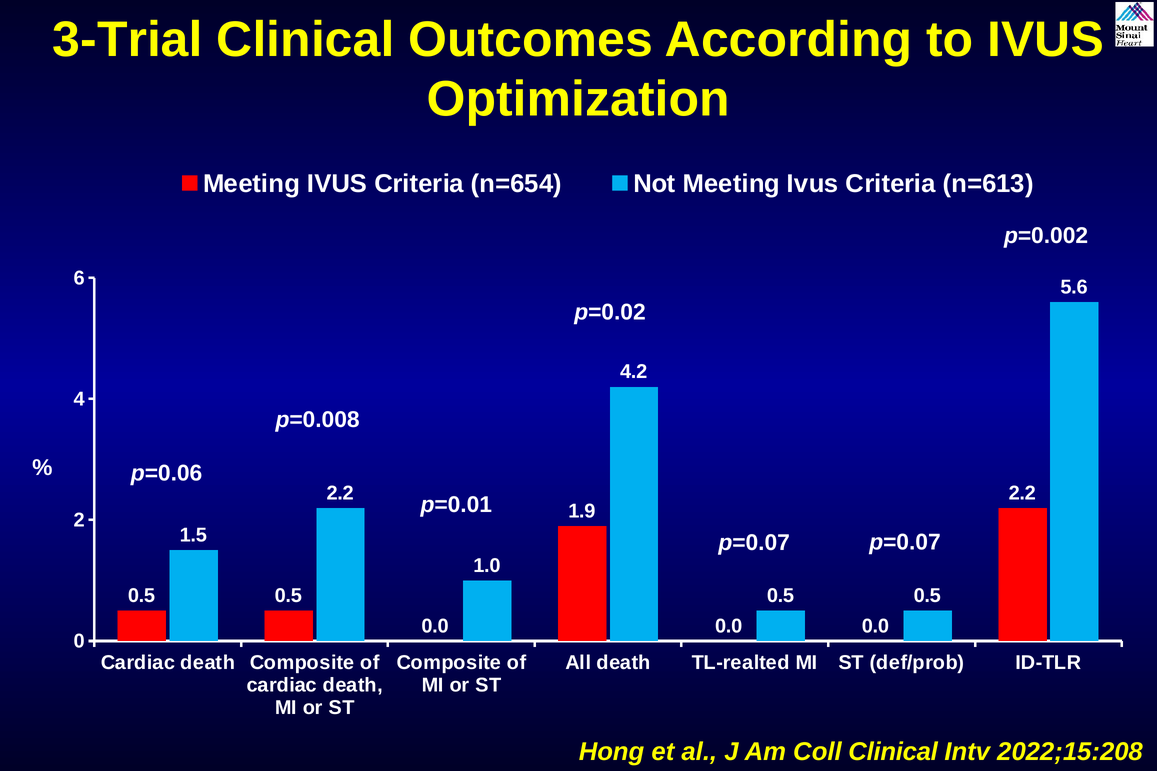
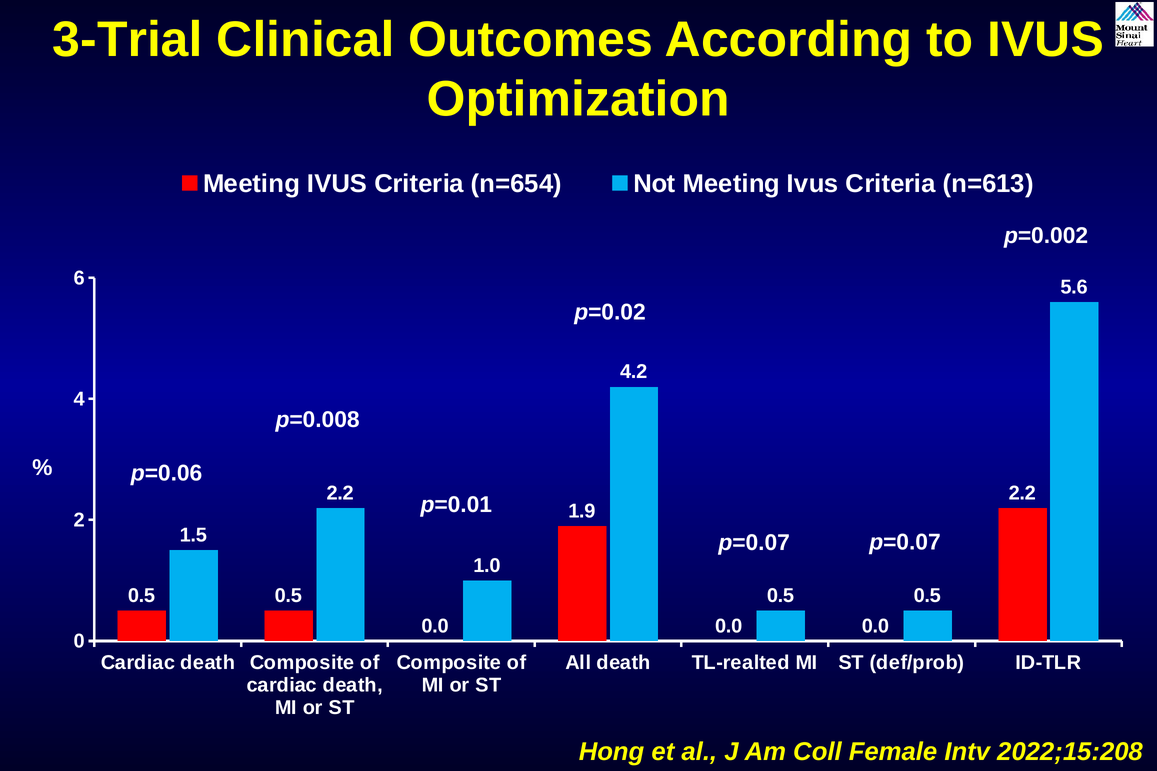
Coll Clinical: Clinical -> Female (893, 752)
